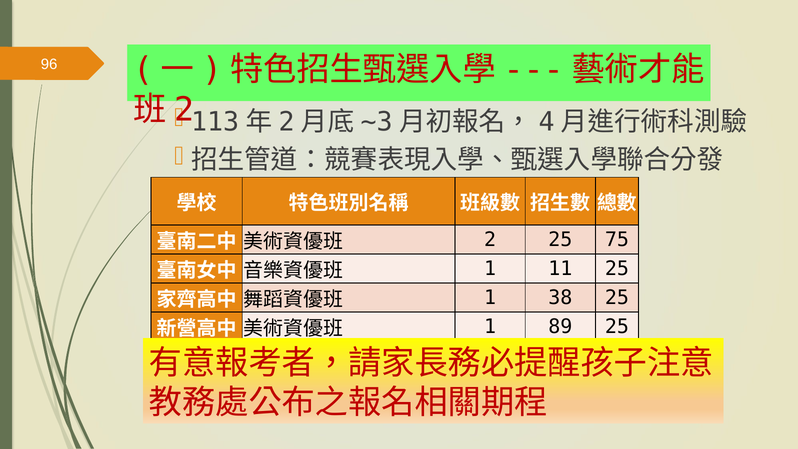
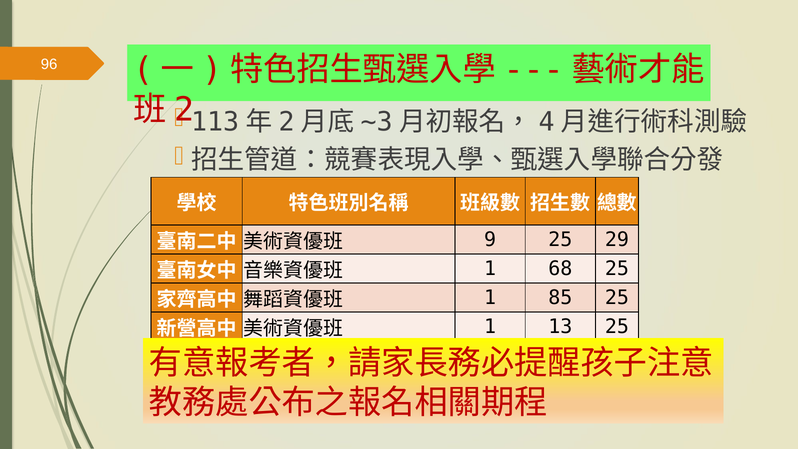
2: 2 -> 9 (490, 240)
75: 75 -> 29 (617, 240)
11: 11 -> 68 (560, 269)
38: 38 -> 85 (560, 298)
89: 89 -> 13 (560, 327)
